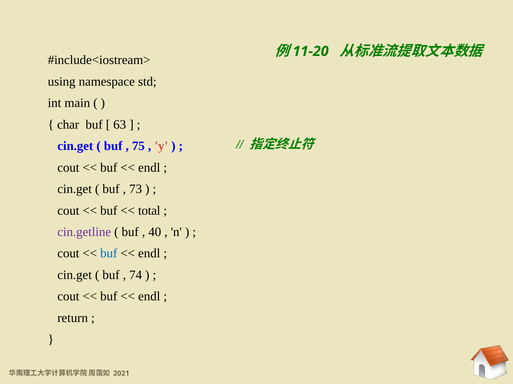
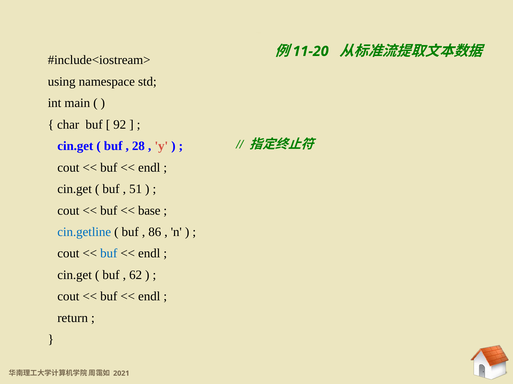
63: 63 -> 92 (120, 125)
75: 75 -> 28 (138, 146)
73: 73 -> 51 (136, 189)
total: total -> base (149, 211)
cin.getline colour: purple -> blue (84, 232)
40: 40 -> 86 (155, 232)
74: 74 -> 62 (136, 275)
